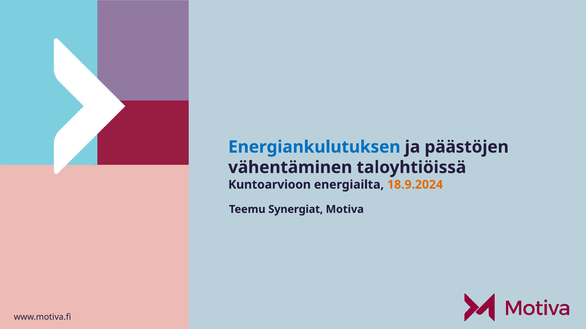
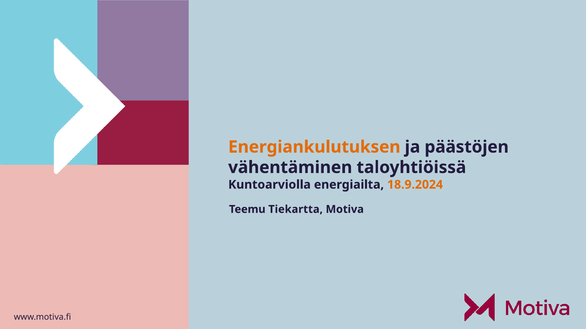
Energiankulutuksen colour: blue -> orange (314, 147)
Kuntoarvioon: Kuntoarvioon -> Kuntoarviolla (269, 185)
Synergiat: Synergiat -> Tiekartta (296, 210)
